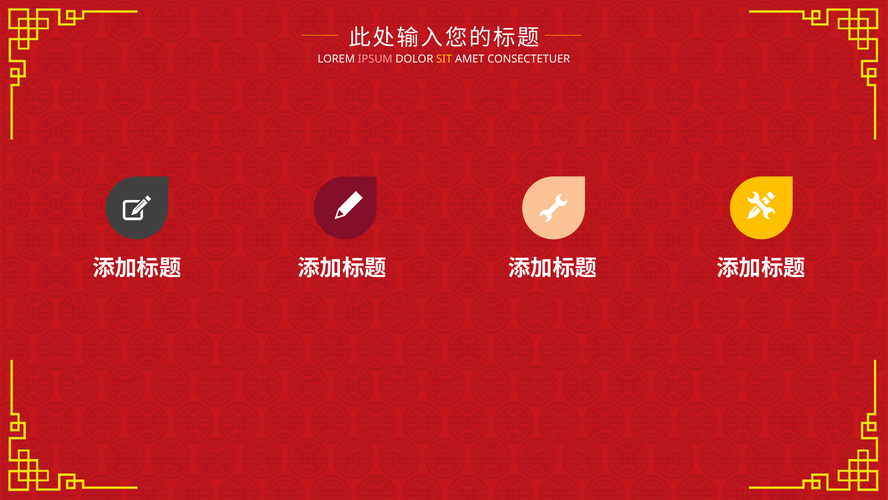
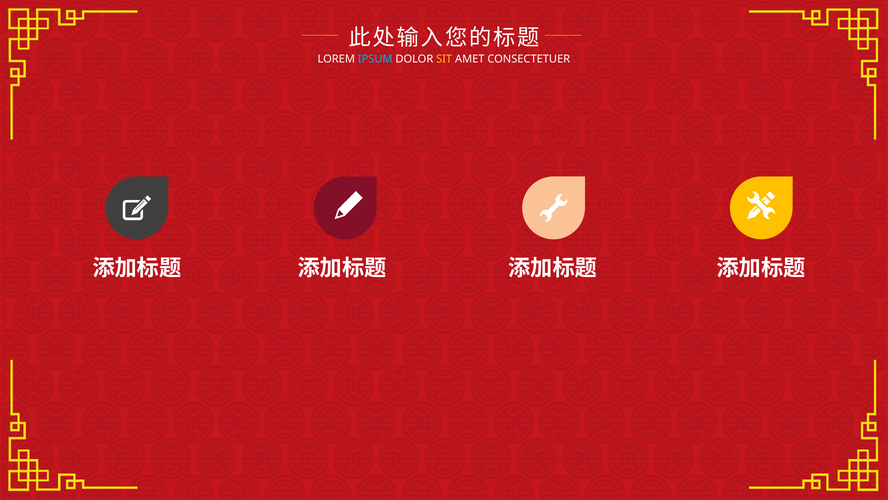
IPSUM colour: pink -> light blue (375, 59)
